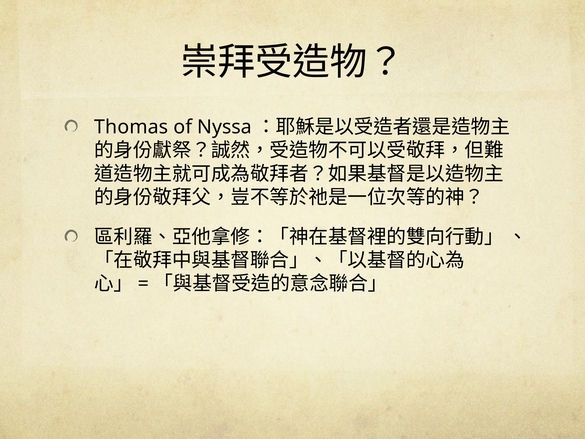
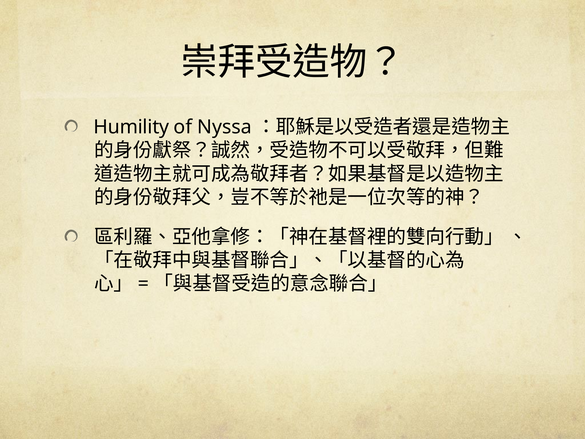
Thomas: Thomas -> Humility (131, 127)
